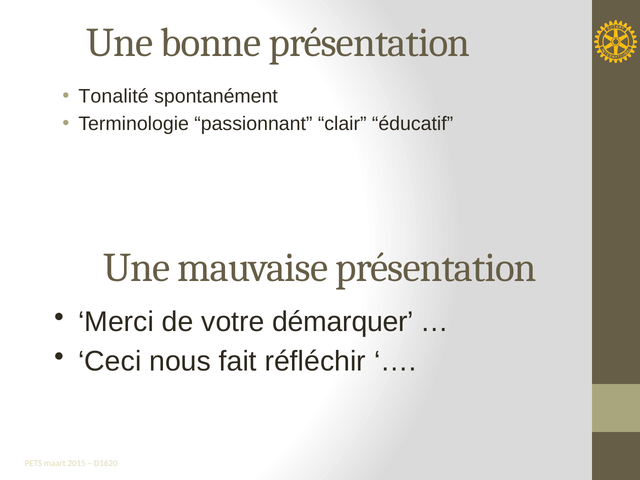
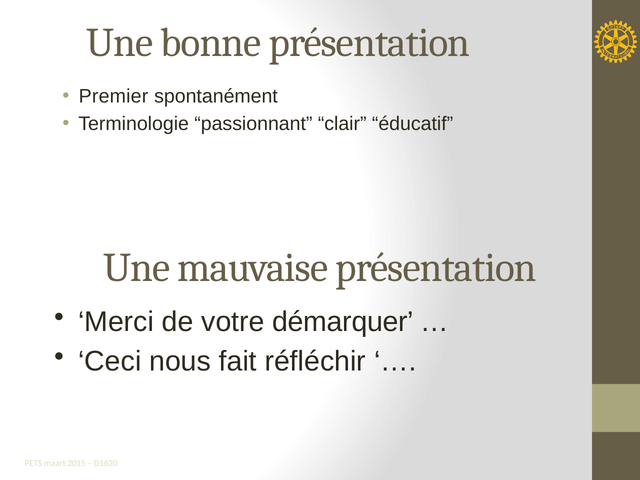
Tonalité: Tonalité -> Premier (114, 96)
